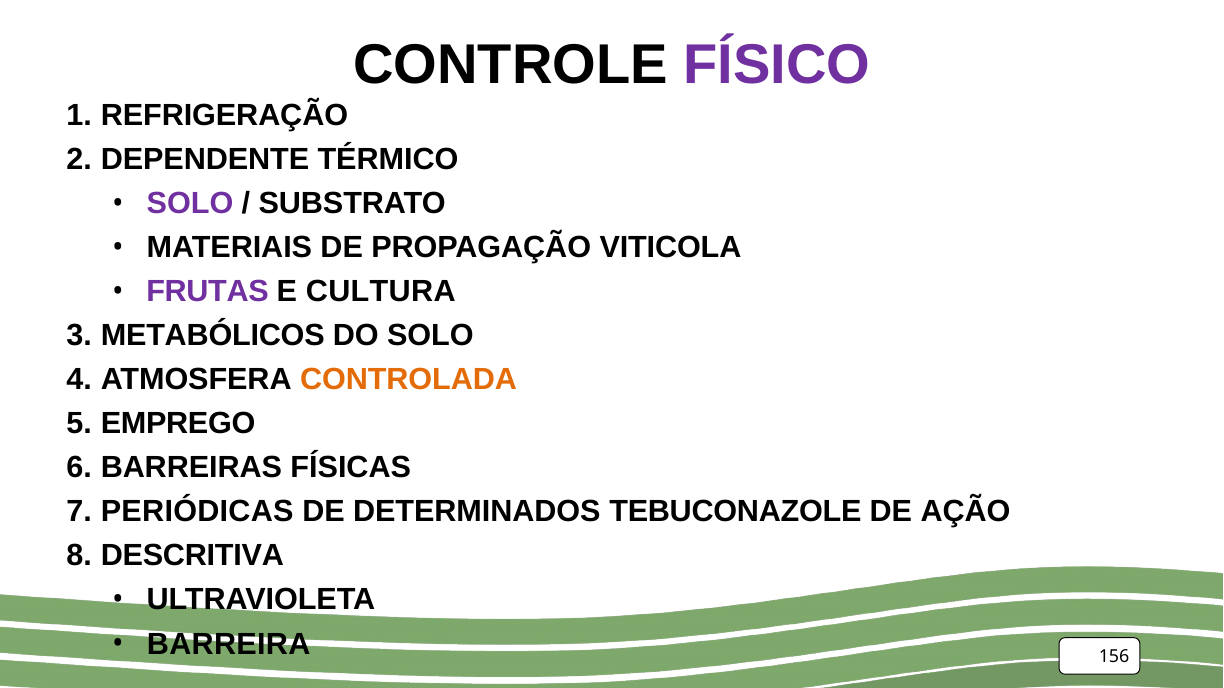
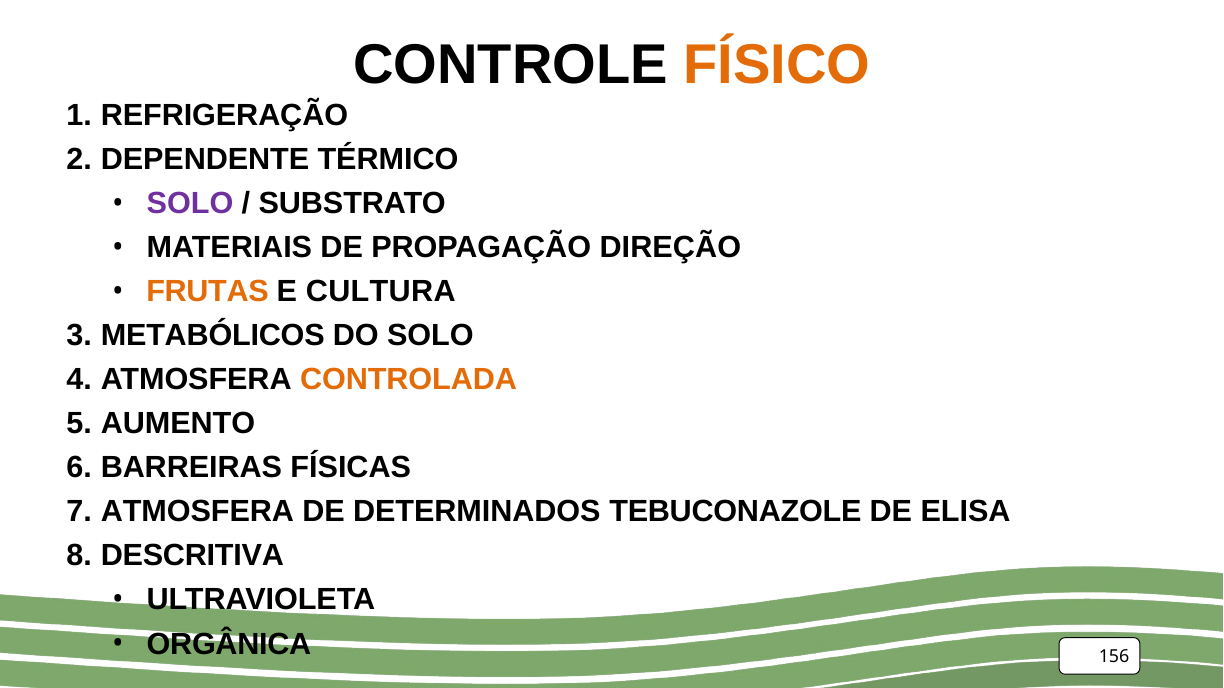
FÍSICO colour: purple -> orange (777, 65)
VITICOLA: VITICOLA -> DIREÇÃO (670, 248)
FRUTAS colour: purple -> orange (208, 292)
EMPREGO: EMPREGO -> AUMENTO (178, 424)
PERIÓDICAS: PERIÓDICAS -> ATMOSFERA (197, 512)
AÇÃO: AÇÃO -> ELISA (966, 512)
BARREIRA: BARREIRA -> ORGÂNICA (229, 644)
